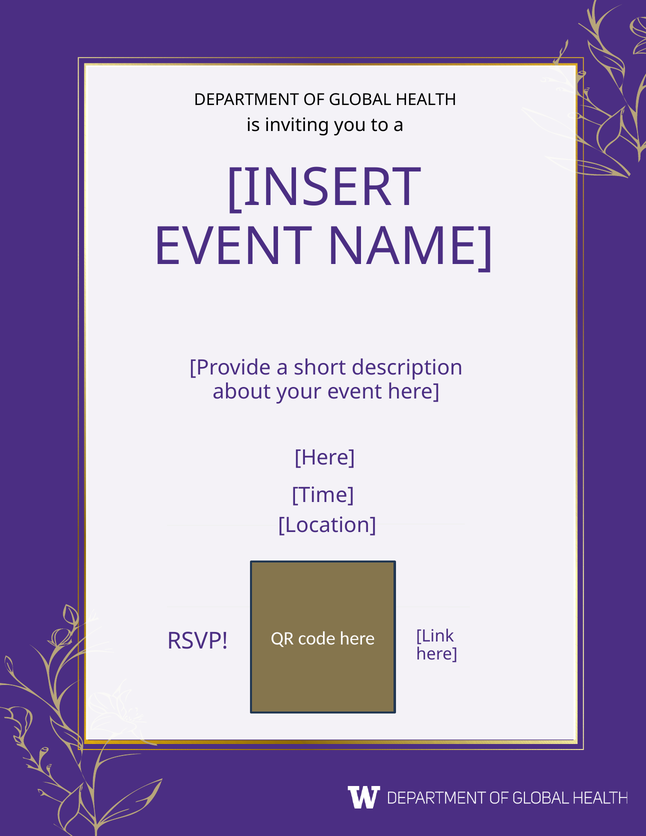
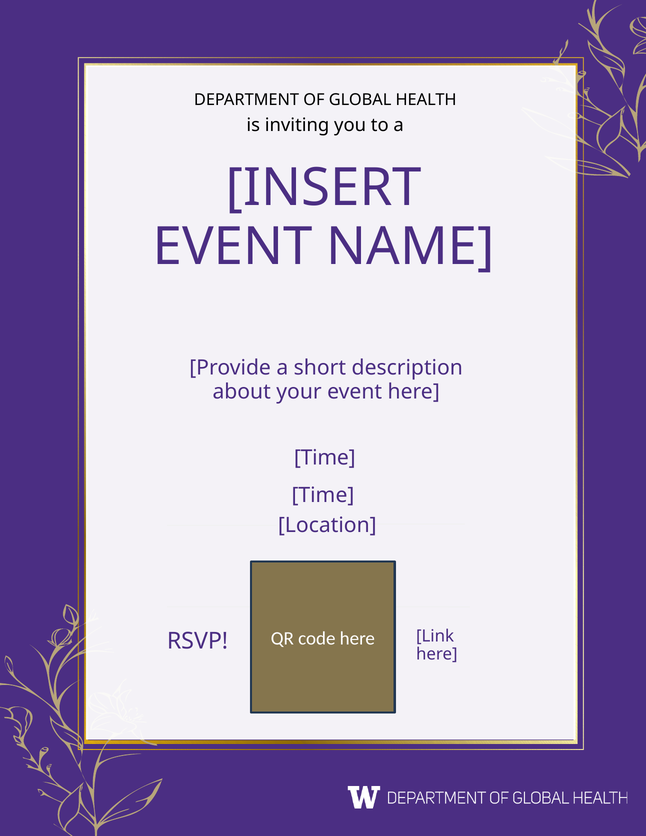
Here: Here -> Time (325, 458)
